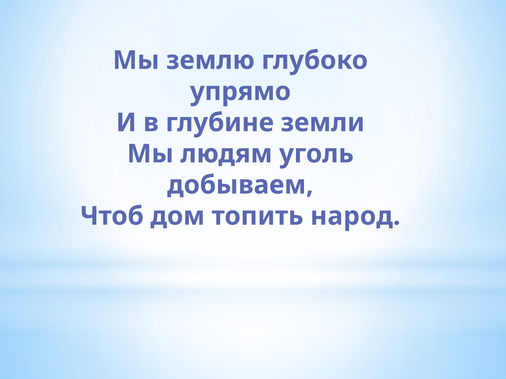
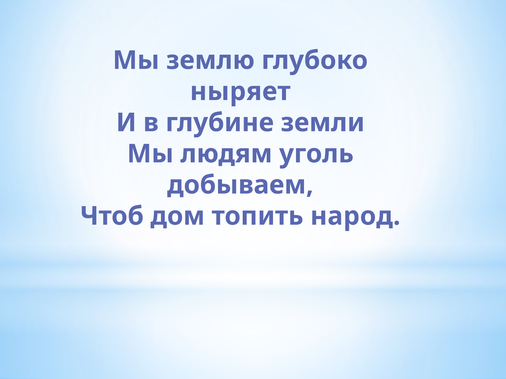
упрямо: упрямо -> ныряет (240, 92)
